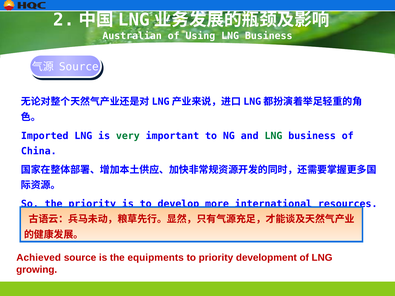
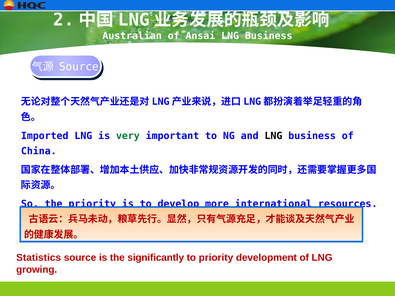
Using: Using -> Ansai (200, 36)
LNG colour: green -> black (273, 136)
Achieved: Achieved -> Statistics (39, 258)
equipments: equipments -> significantly (156, 258)
